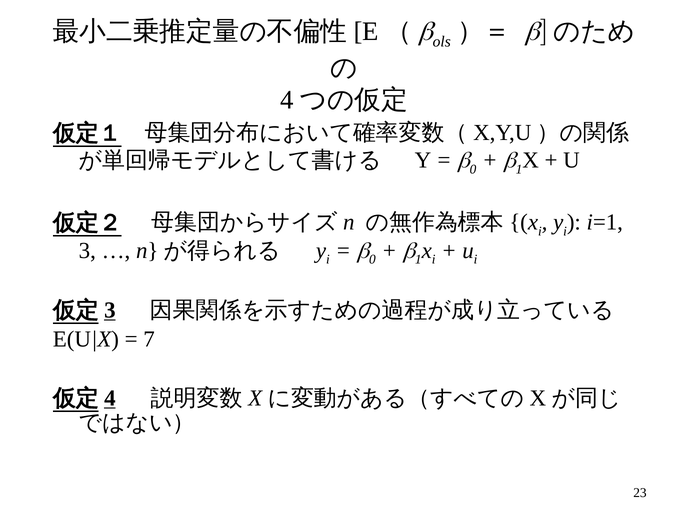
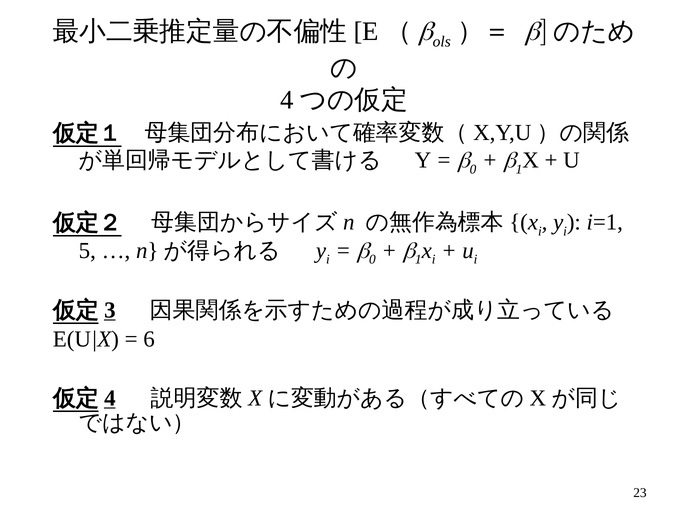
3: 3 -> 5 (87, 251)
7: 7 -> 6 (149, 339)
